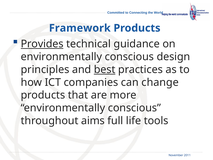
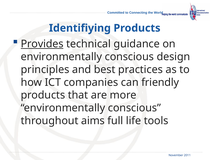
Framework: Framework -> Identifiying (80, 28)
best underline: present -> none (105, 69)
change: change -> friendly (160, 82)
